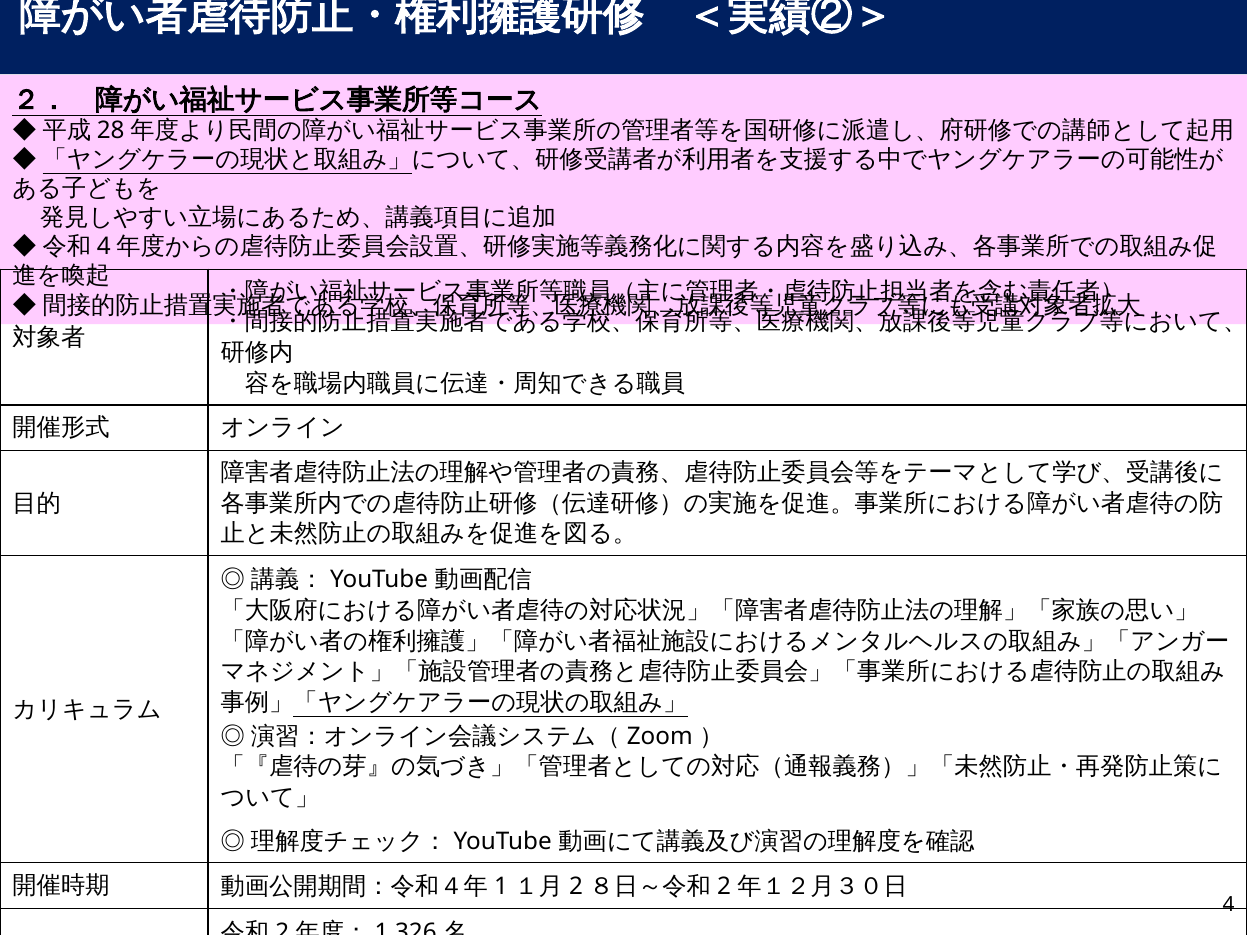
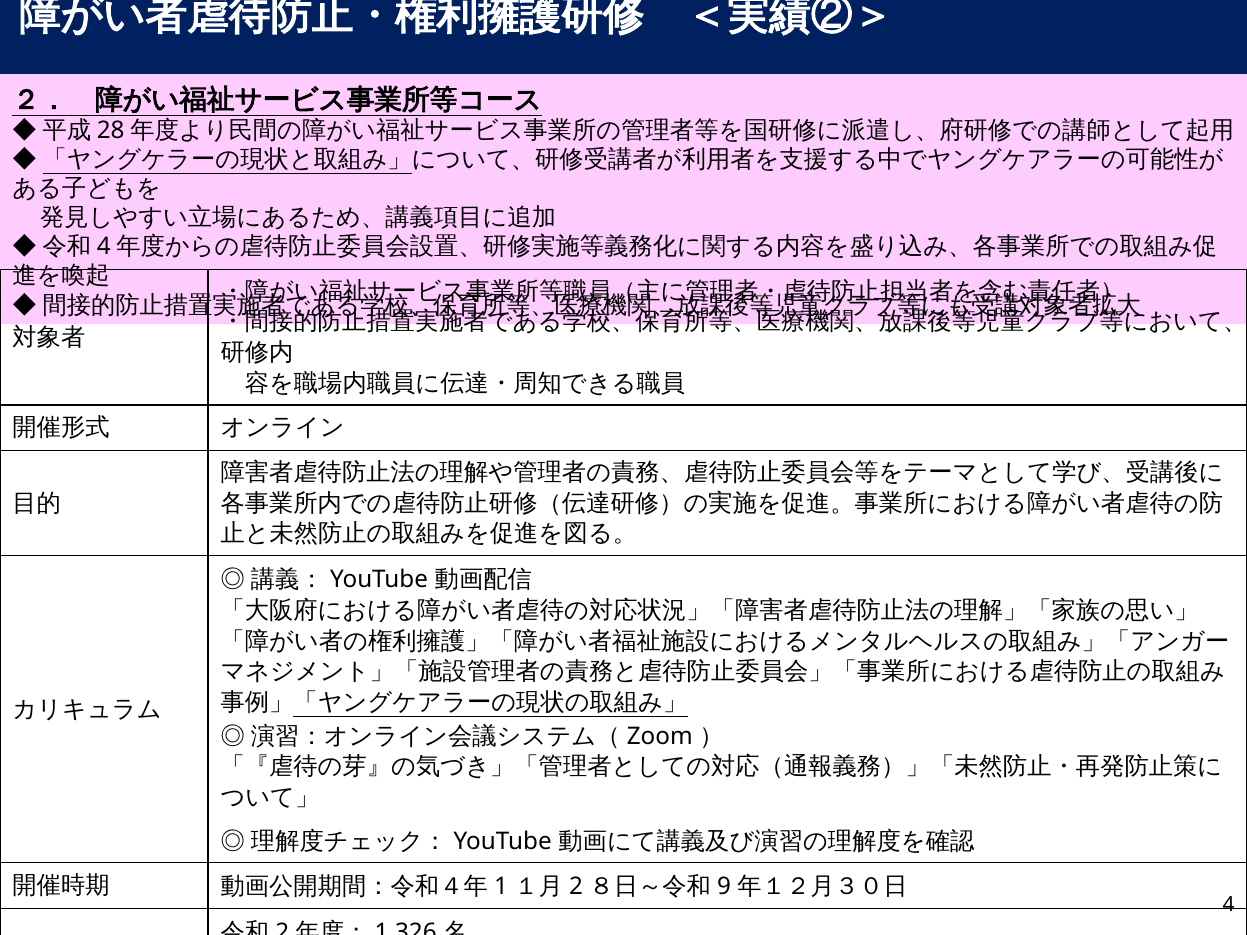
2: 2 -> 9 (724, 887)
